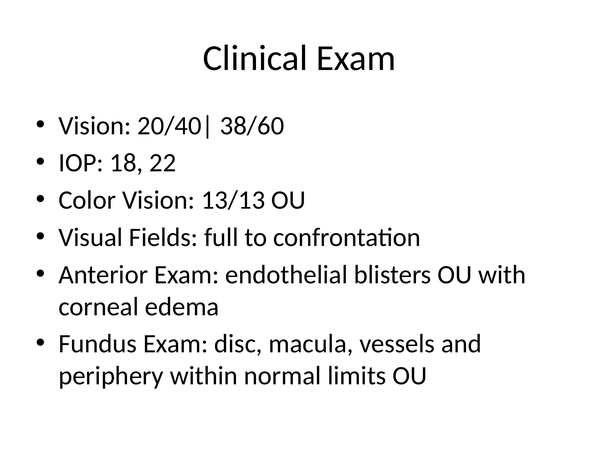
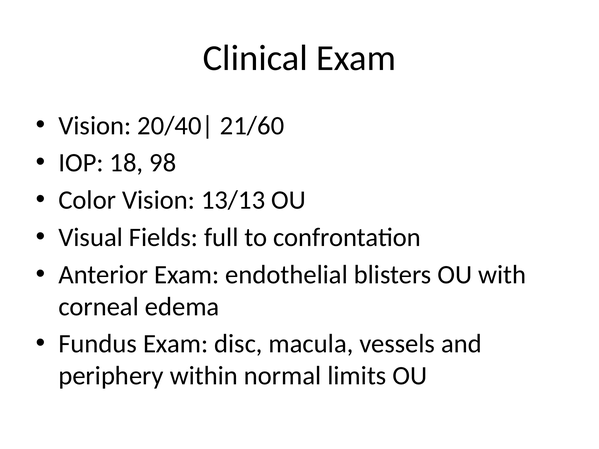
38/60: 38/60 -> 21/60 (252, 126)
22: 22 -> 98 (163, 163)
